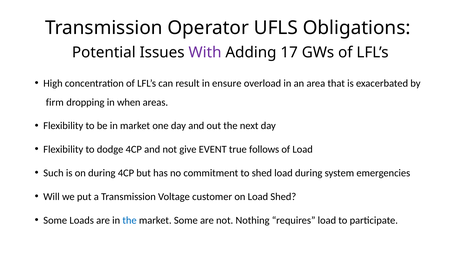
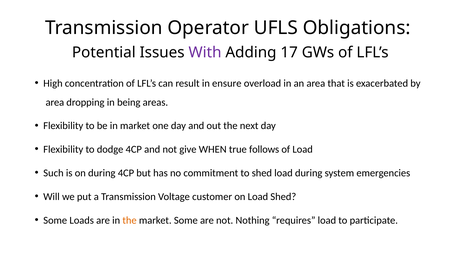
firm: firm -> area (55, 102)
when: when -> being (129, 102)
EVENT: EVENT -> WHEN (213, 149)
the colour: blue -> orange (130, 220)
